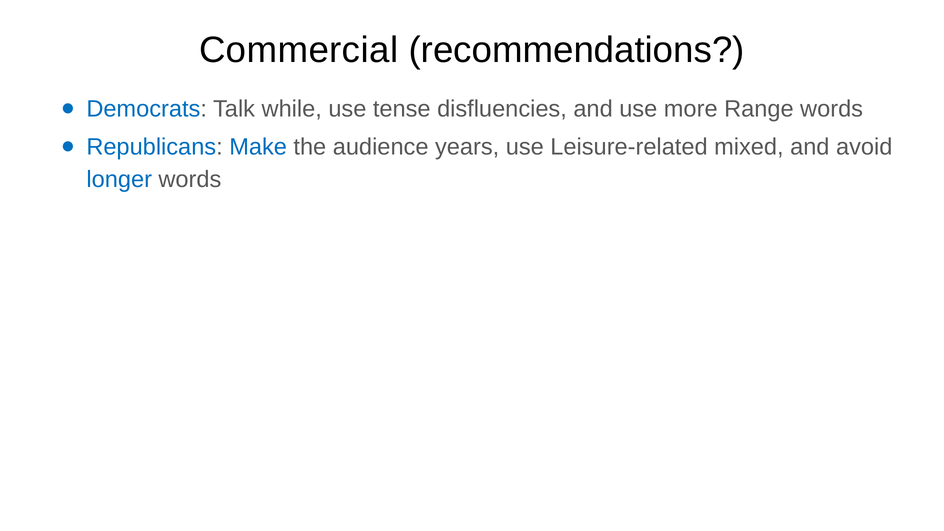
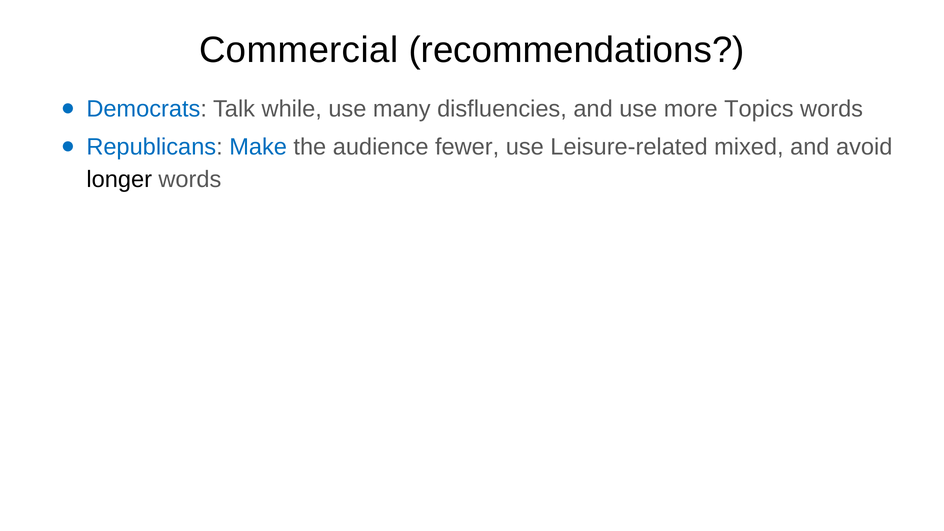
tense: tense -> many (402, 109)
Range: Range -> Topics (759, 109)
years: years -> fewer (467, 147)
longer colour: blue -> black (119, 179)
